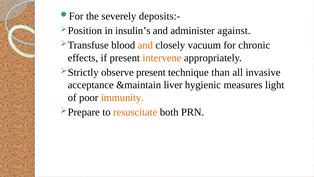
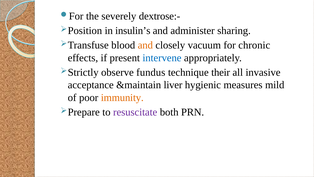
deposits:-: deposits:- -> dextrose:- (160, 16)
against: against -> sharing (234, 31)
intervene colour: orange -> blue (162, 58)
observe present: present -> fundus (151, 72)
than: than -> their (221, 72)
light: light -> mild (275, 85)
resuscitate colour: orange -> purple (135, 112)
